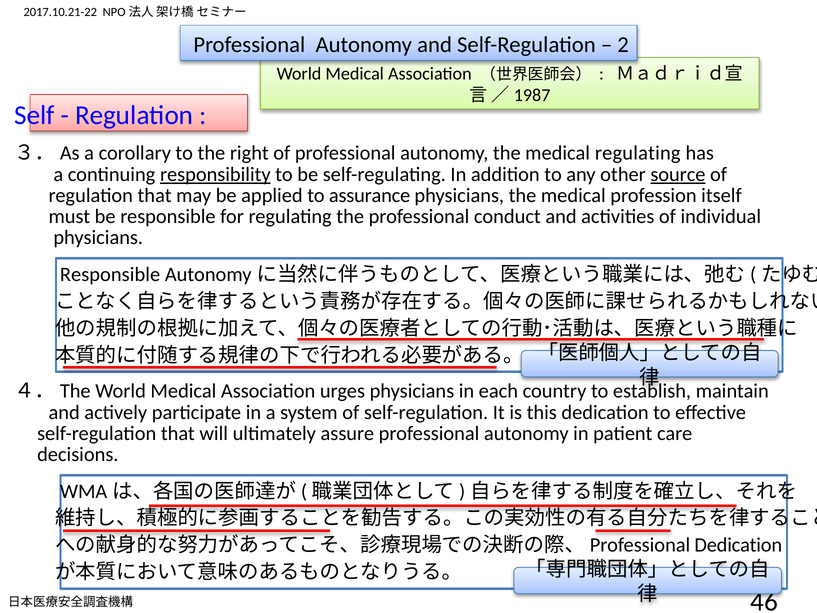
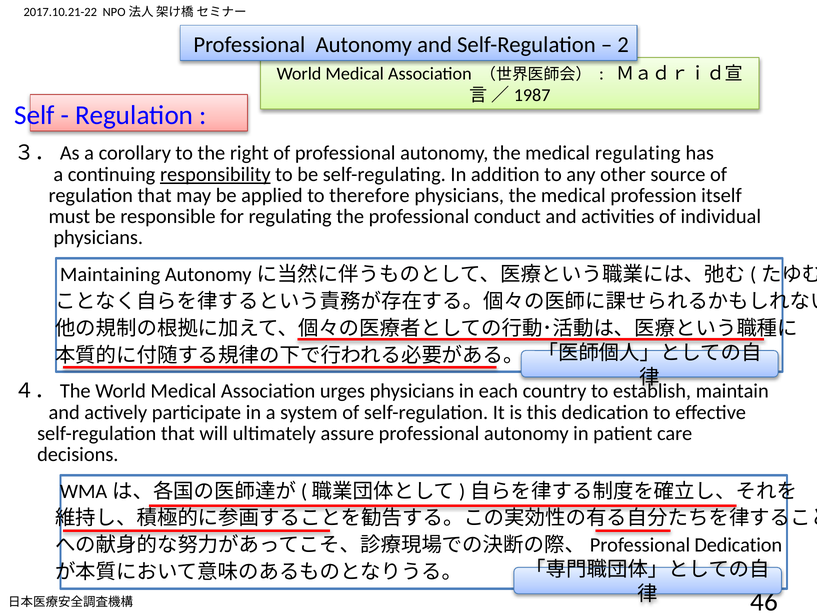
source underline: present -> none (678, 174)
assurance: assurance -> therefore (369, 195)
Responsible: Responsible -> Maintaining (110, 274)
